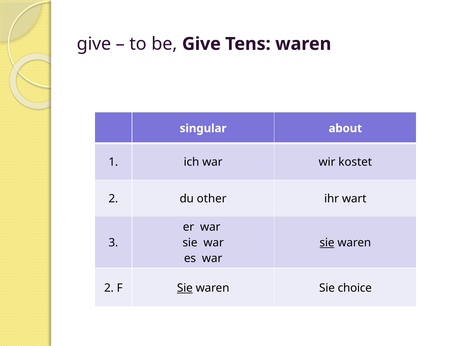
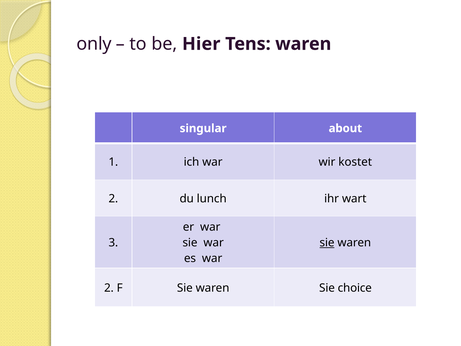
give: give -> only (94, 44)
be Give: Give -> Hier (201, 44)
other: other -> lunch (212, 198)
Sie underline: present -> none (185, 288)
